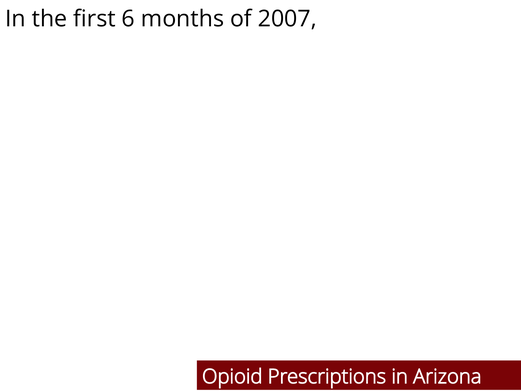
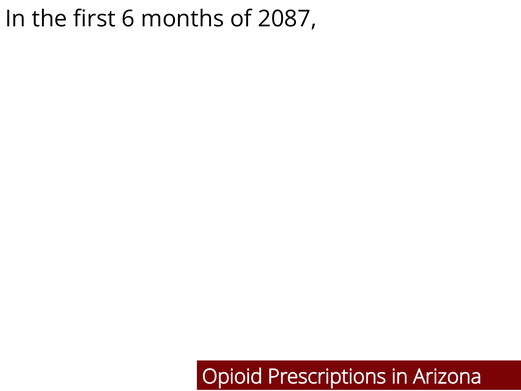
2007: 2007 -> 2087 (287, 19)
